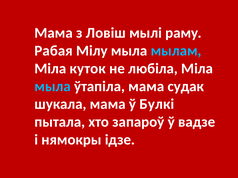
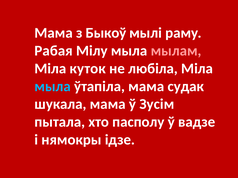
Ловіш: Ловіш -> Быкоў (106, 33)
мылам colour: light blue -> pink (176, 51)
Булкі: Булкі -> Зусім (157, 104)
запароў: запароў -> пасполу (138, 122)
